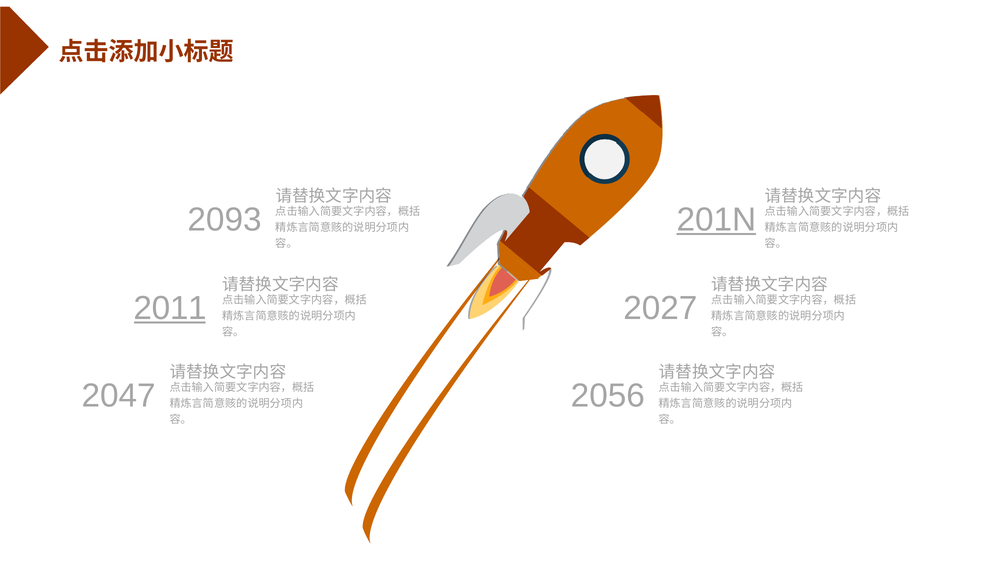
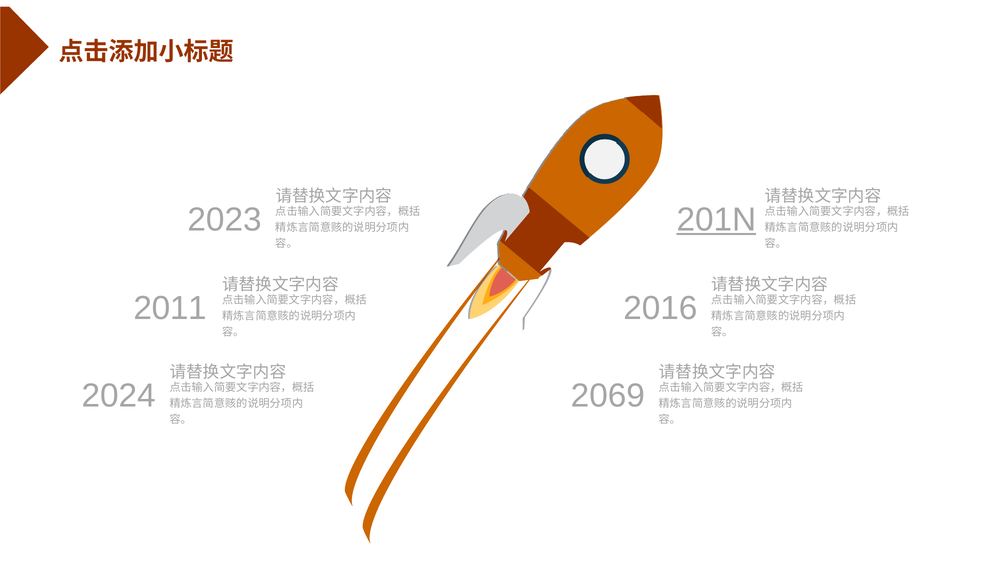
2093: 2093 -> 2023 (225, 220)
2011 underline: present -> none (170, 308)
2027: 2027 -> 2016 (660, 308)
2047: 2047 -> 2024 (119, 396)
2056: 2056 -> 2069 (608, 396)
